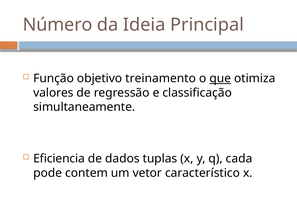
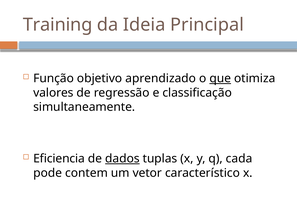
Número: Número -> Training (58, 25)
treinamento: treinamento -> aprendizado (161, 79)
dados underline: none -> present (122, 159)
